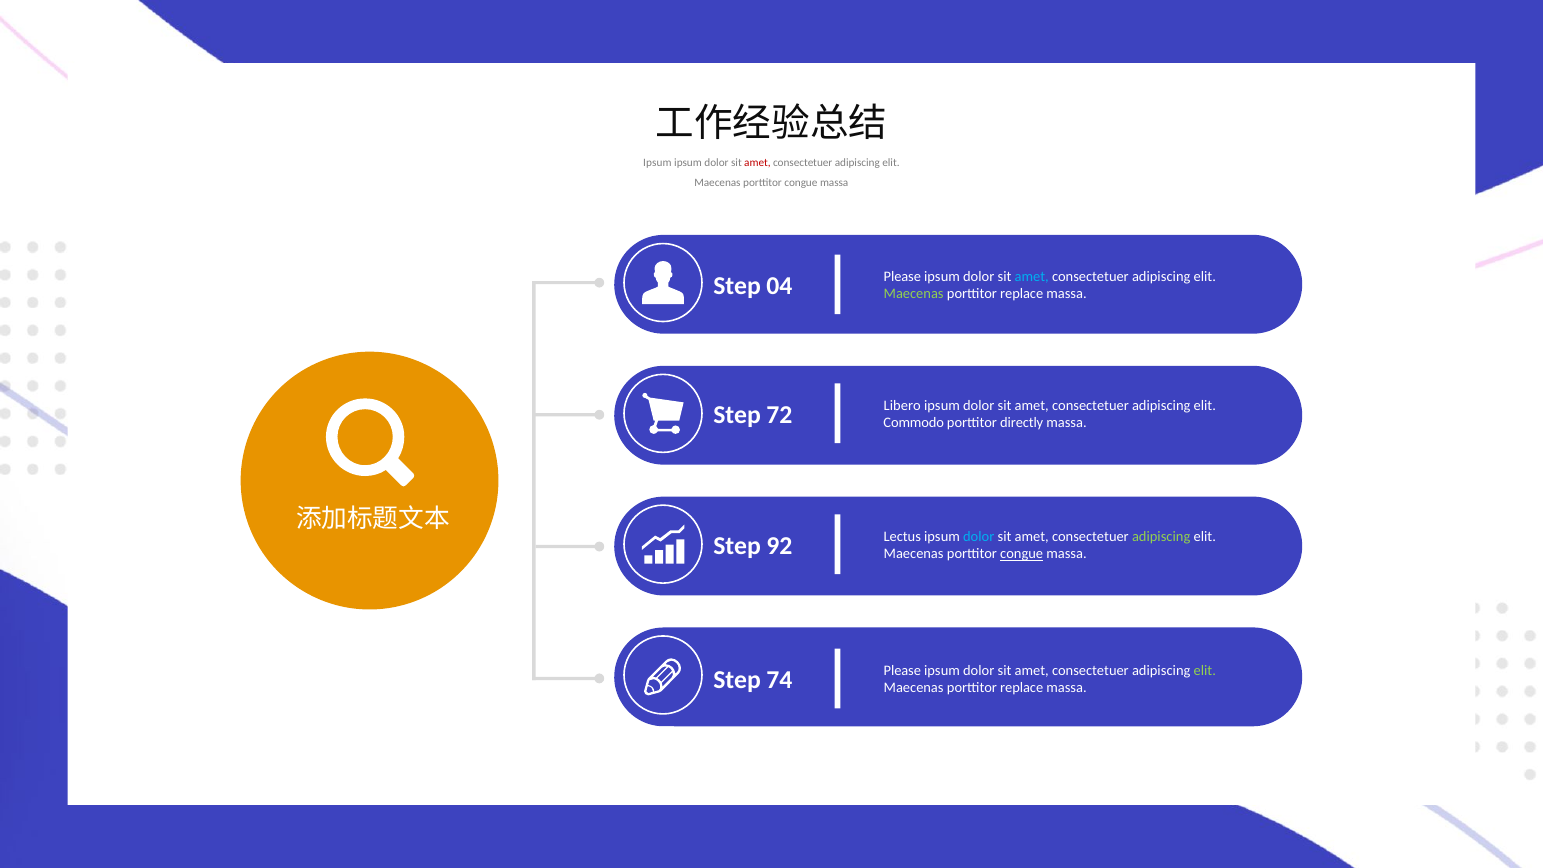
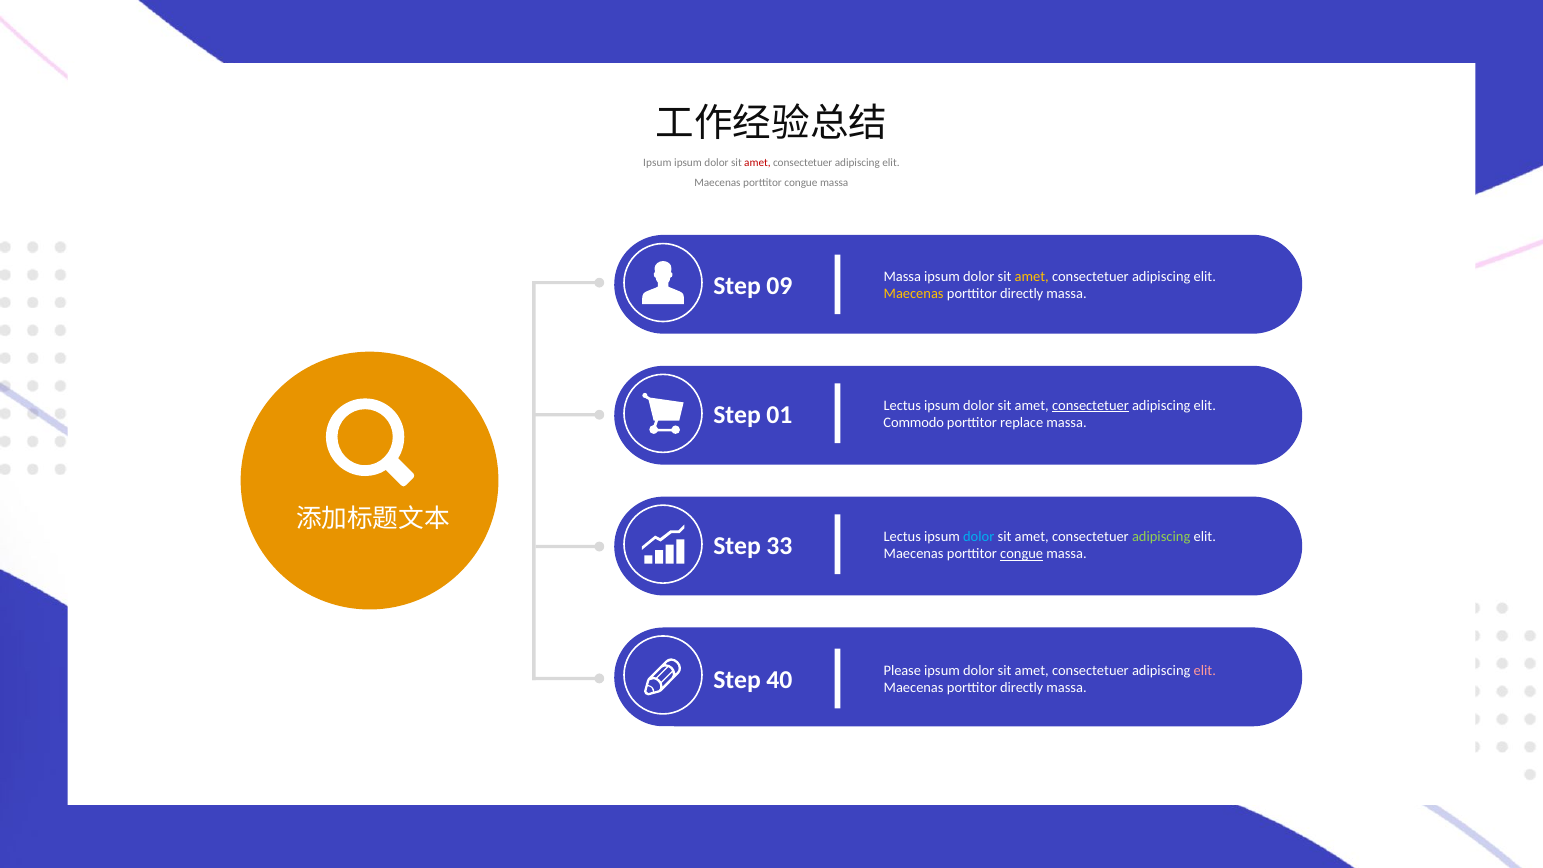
Please: Please -> Massa (902, 276)
amet colour: light blue -> yellow (1032, 276)
04: 04 -> 09 (779, 286)
Maecenas colour: light green -> yellow (914, 294)
replace: replace -> directly (1022, 294)
Libero: Libero -> Lectus (902, 406)
consectetuer underline: none -> present (1090, 406)
72: 72 -> 01 (779, 415)
directly: directly -> replace (1022, 423)
92: 92 -> 33 (779, 546)
elit colour: light green -> pink (1205, 671)
74: 74 -> 40 (779, 680)
replace: replace -> directly (1022, 688)
